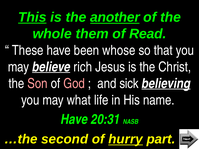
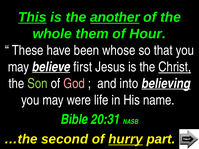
Read: Read -> Hour (148, 34)
rich: rich -> first (83, 67)
Christ underline: none -> present (175, 67)
Son colour: pink -> light green (37, 84)
sick: sick -> into (129, 84)
what: what -> were (79, 100)
Have: Have -> Bible (74, 120)
